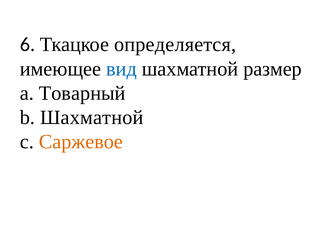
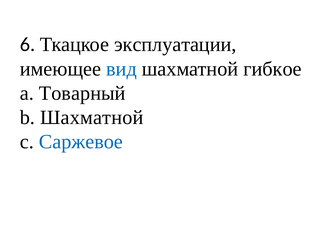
определяется: определяется -> эксплуатации (175, 45)
размер: размер -> гибкое (272, 69)
Саржевое colour: orange -> blue (81, 142)
